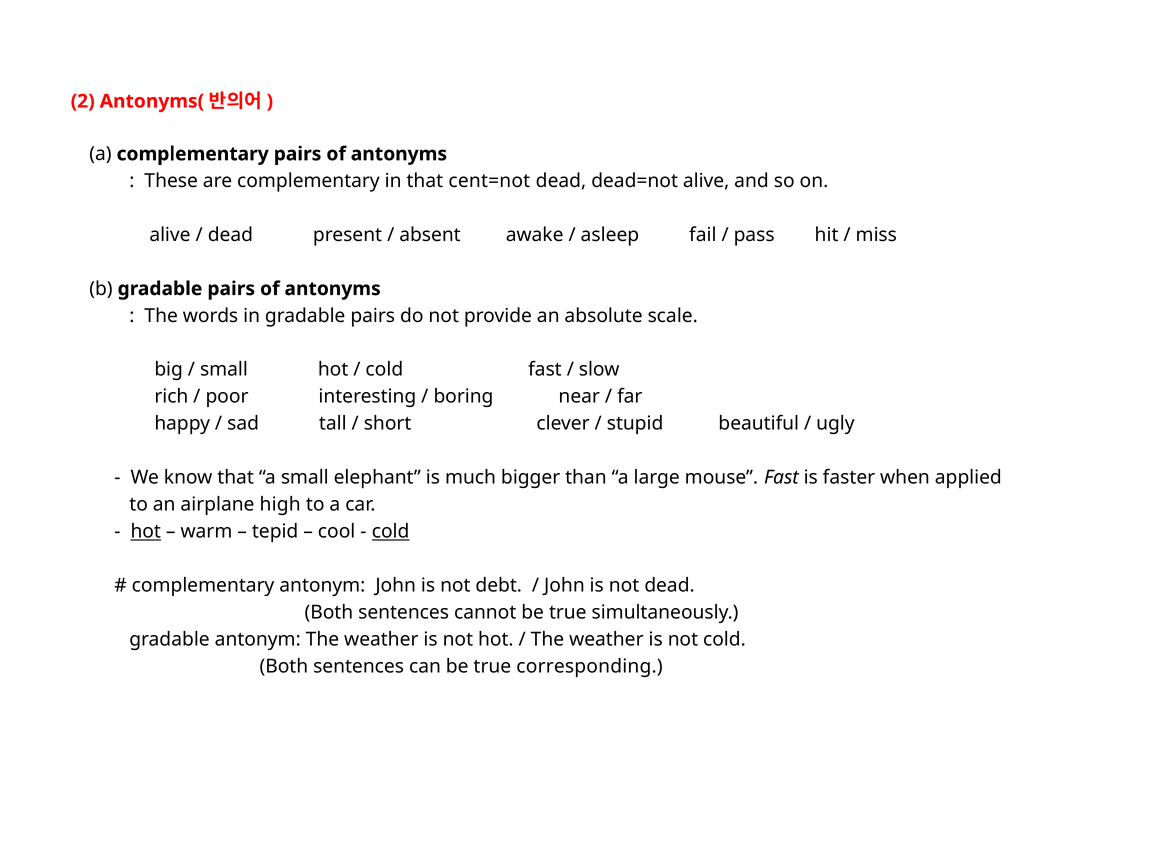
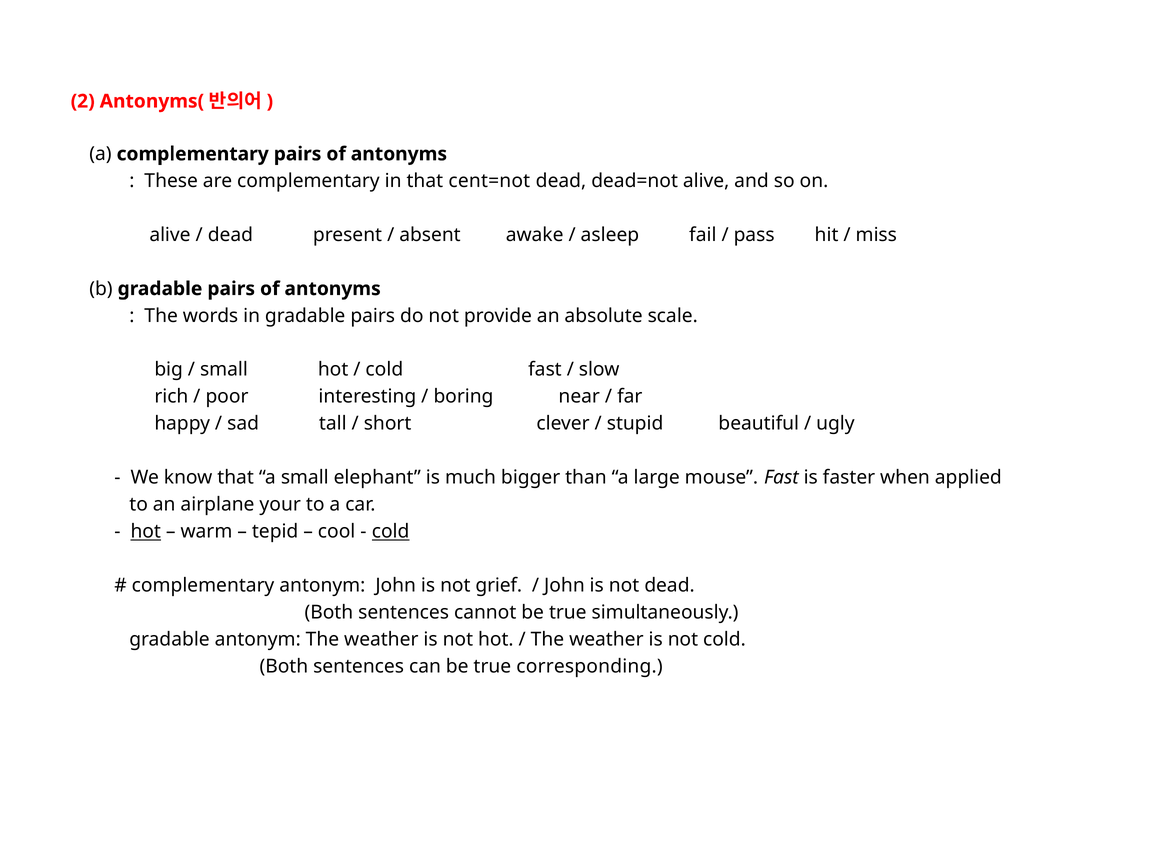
high: high -> your (280, 505)
debt: debt -> grief (499, 585)
